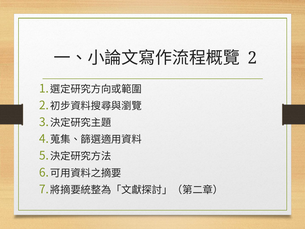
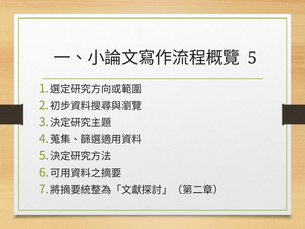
2: 2 -> 5 (252, 58)
